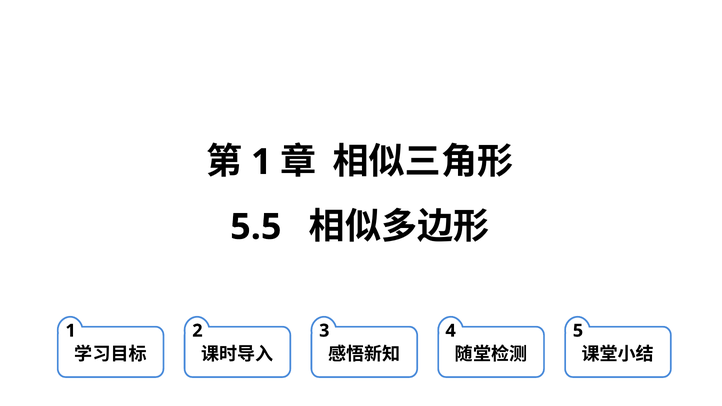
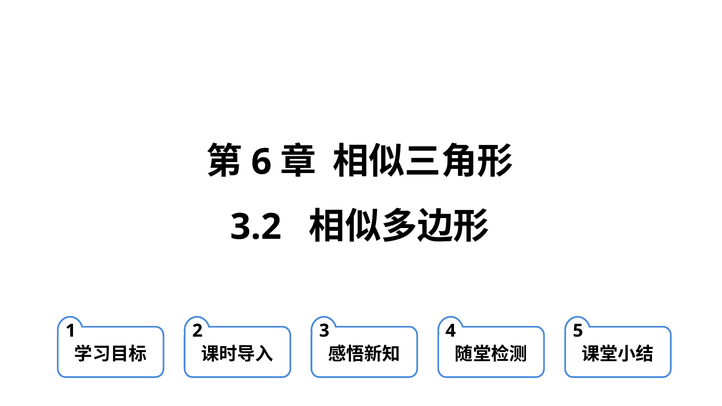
1: 1 -> 6 (261, 162)
5.5: 5.5 -> 3.2 (256, 227)
